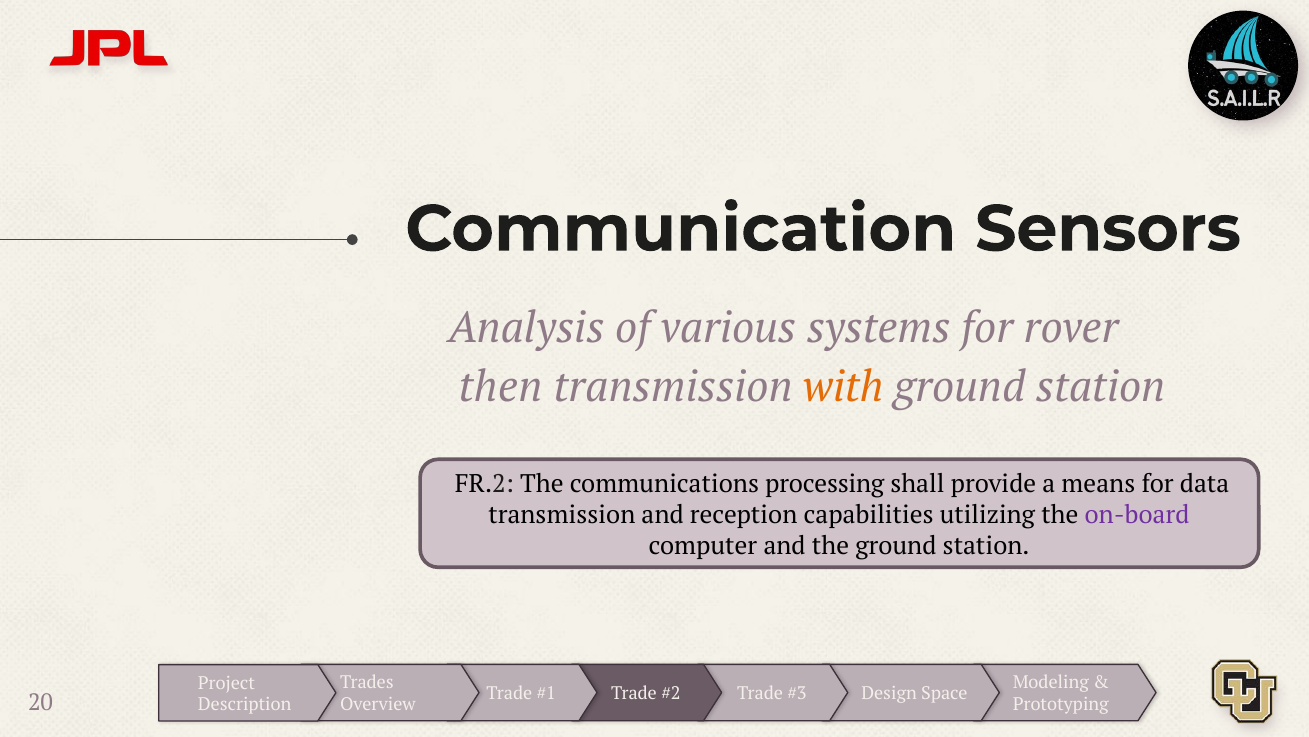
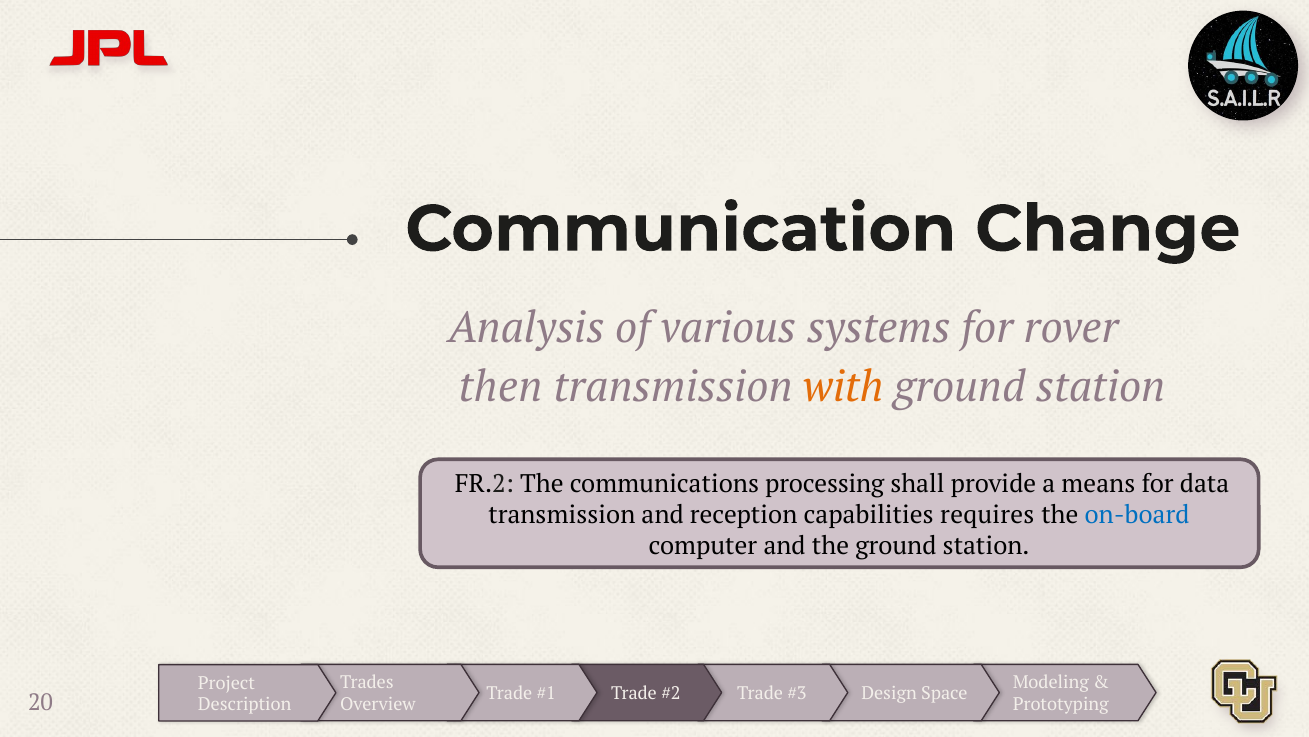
Sensors: Sensors -> Change (1108, 229)
utilizing: utilizing -> requires (987, 515)
on-board colour: purple -> blue (1137, 515)
